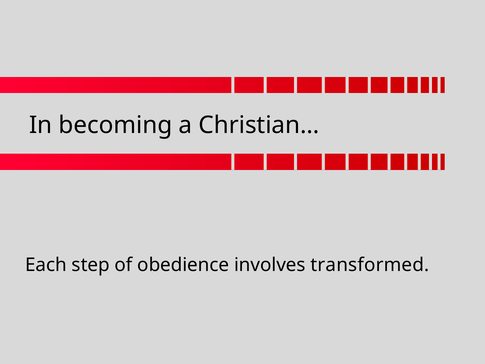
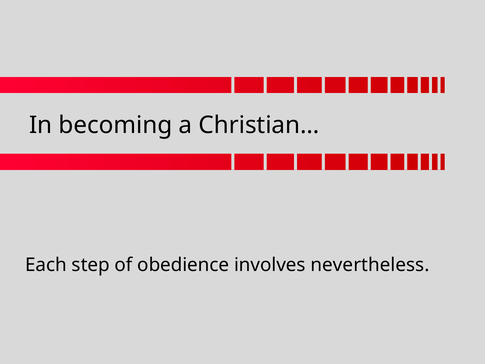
transformed: transformed -> nevertheless (370, 265)
